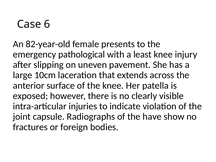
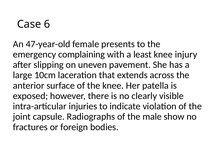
82-year-old: 82-year-old -> 47-year-old (48, 44)
pathological: pathological -> complaining (82, 54)
have: have -> male (152, 117)
